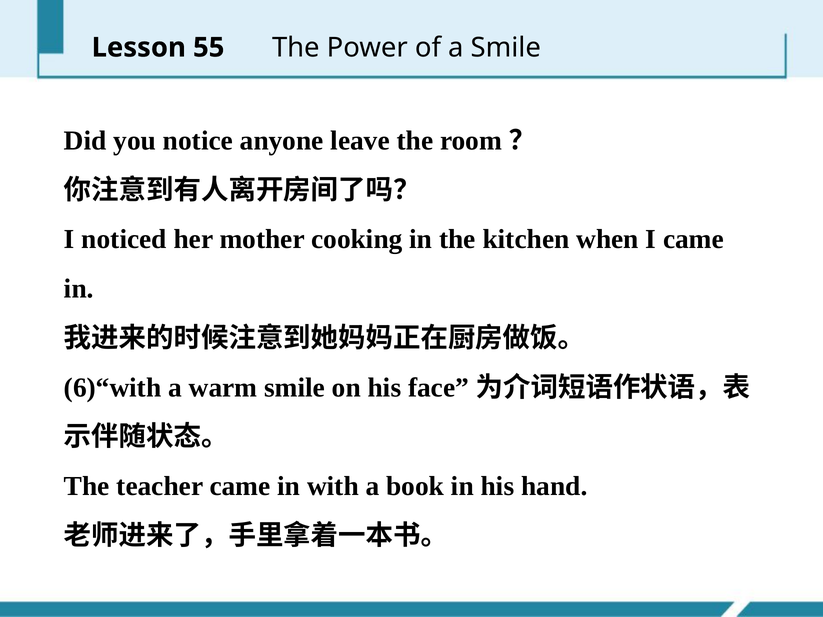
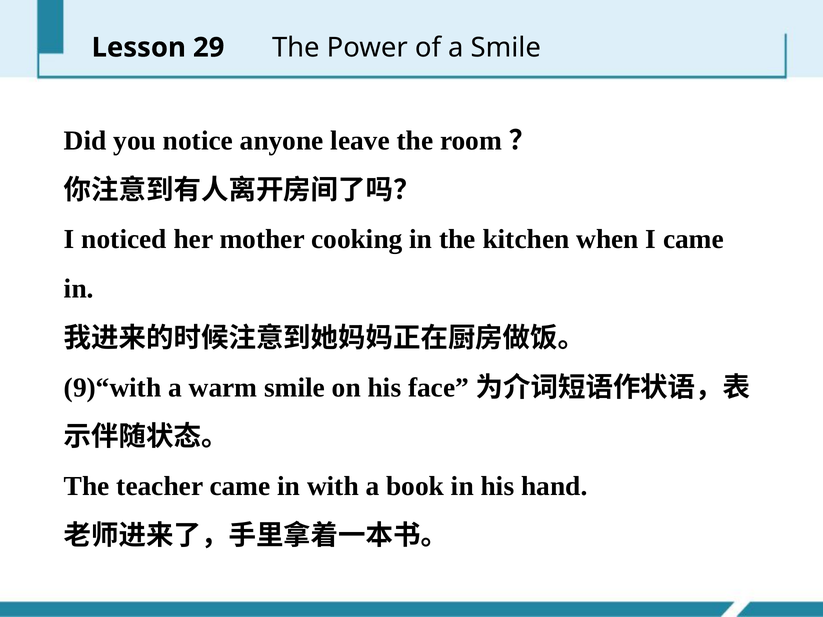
55: 55 -> 29 (209, 48)
6)“with: 6)“with -> 9)“with (113, 388)
